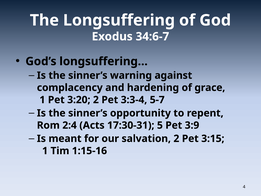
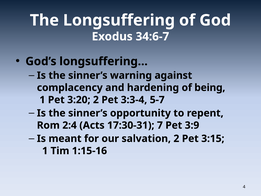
grace: grace -> being (210, 88)
5: 5 -> 7 (160, 125)
